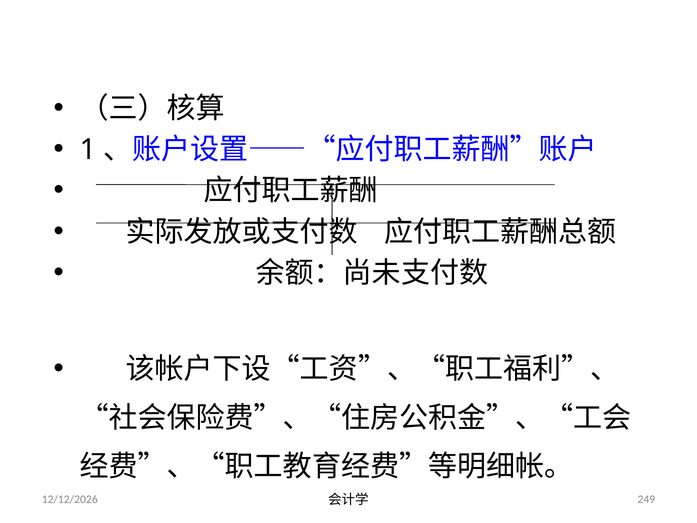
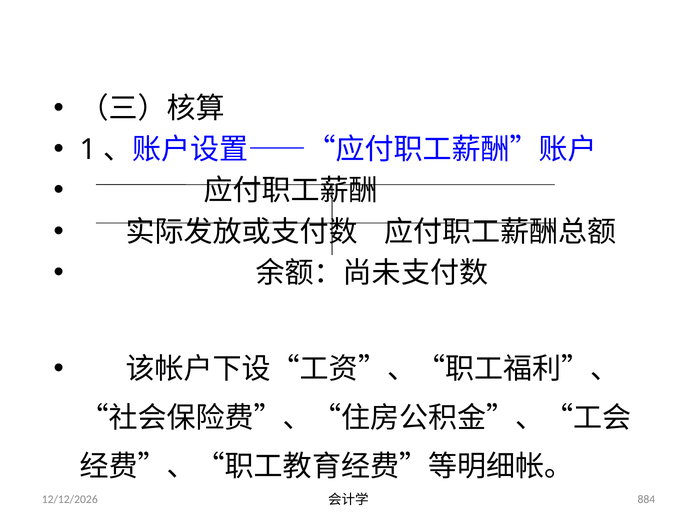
249: 249 -> 884 (646, 499)
